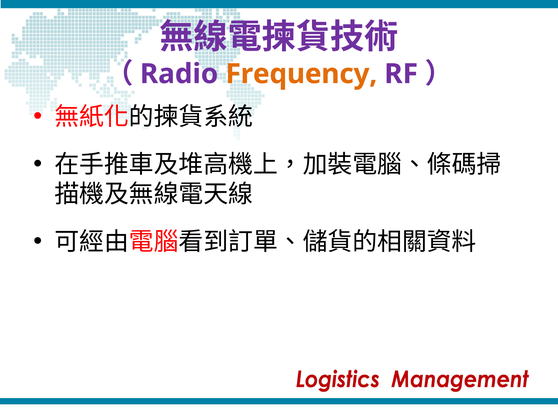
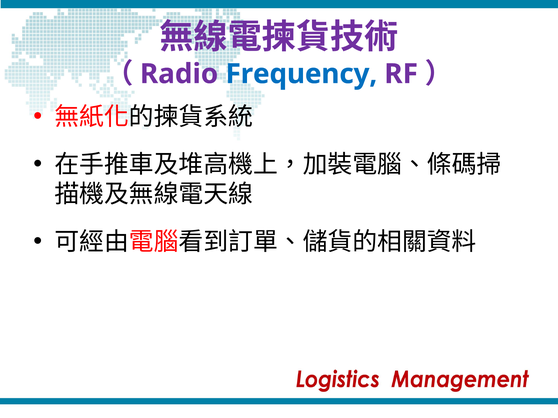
Frequency colour: orange -> blue (301, 74)
